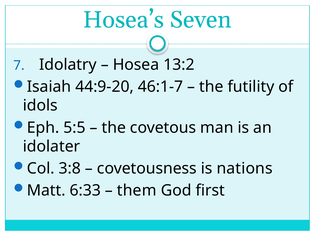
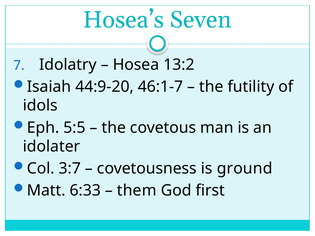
3:8: 3:8 -> 3:7 (70, 169)
nations: nations -> ground (245, 169)
